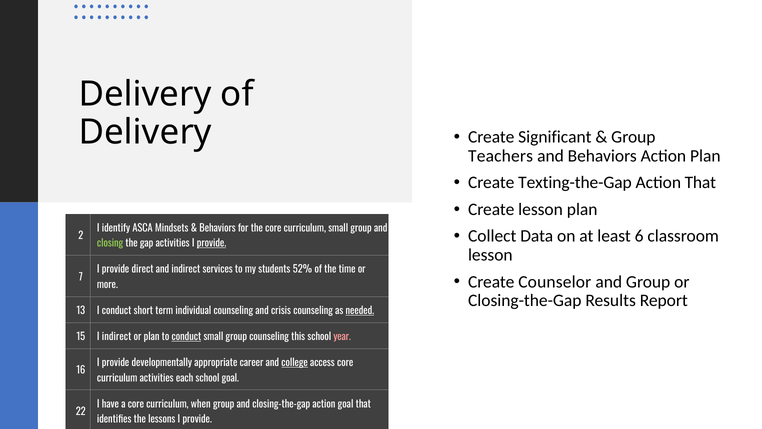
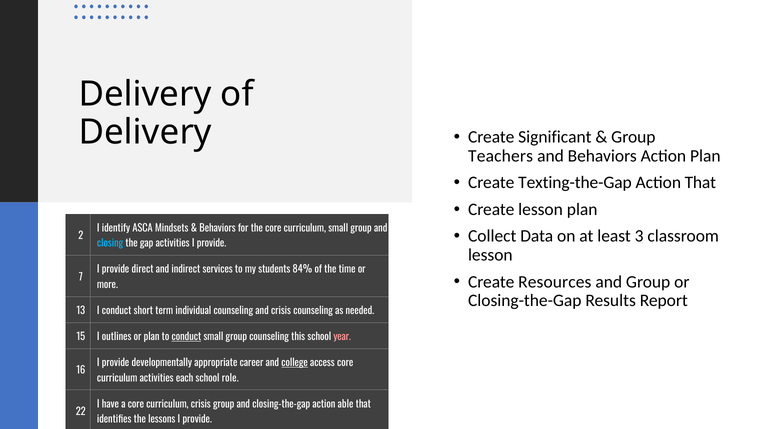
6: 6 -> 3 (639, 236)
closing colour: light green -> light blue (110, 243)
provide underline: present -> none (212, 243)
52%: 52% -> 84% (302, 269)
Counselor: Counselor -> Resources (555, 282)
needed underline: present -> none (360, 311)
I indirect: indirect -> outlines (117, 337)
school goal: goal -> role (230, 378)
curriculum when: when -> crisis (201, 404)
action goal: goal -> able (346, 404)
